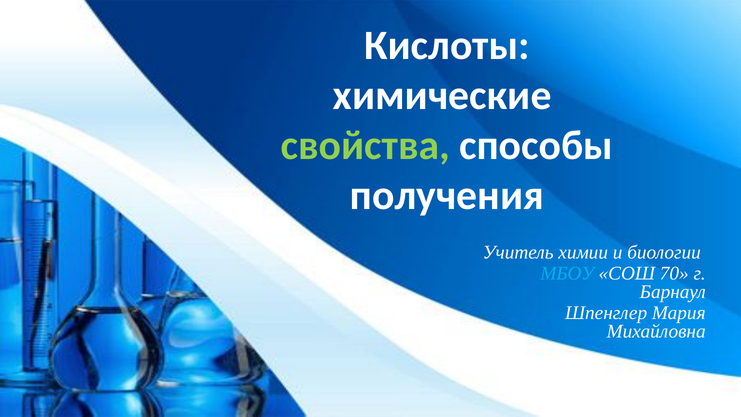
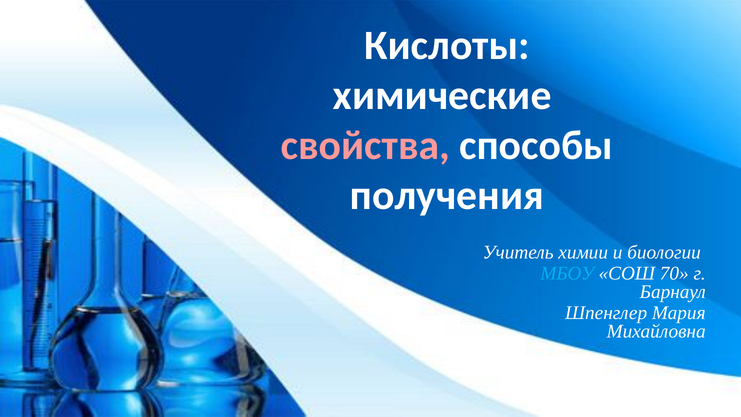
свойства colour: light green -> pink (365, 145)
